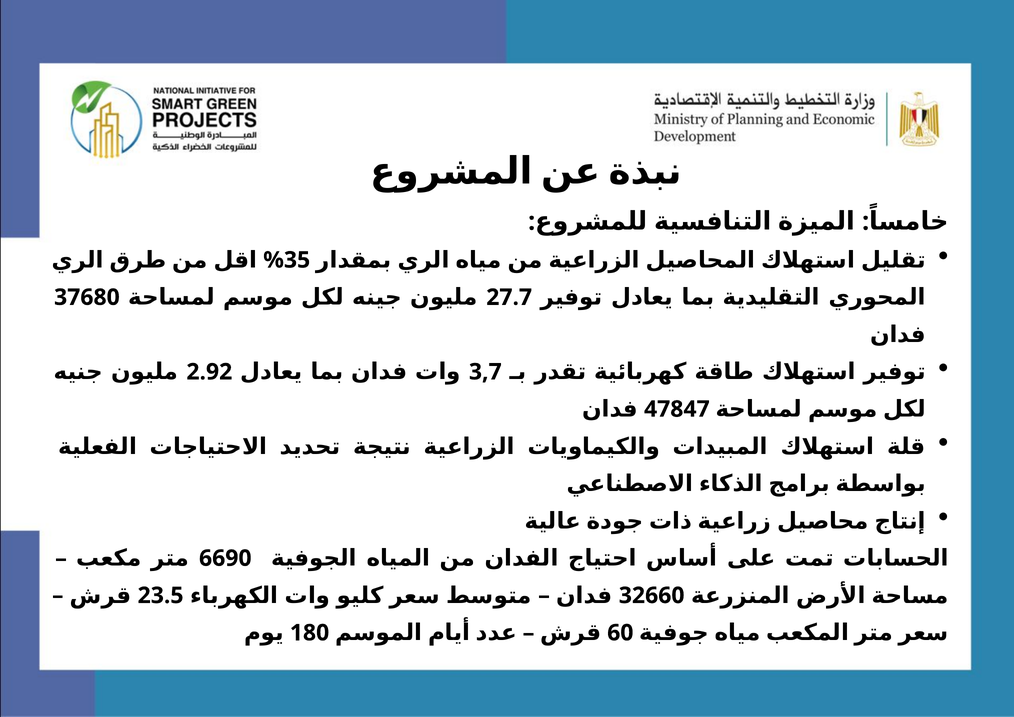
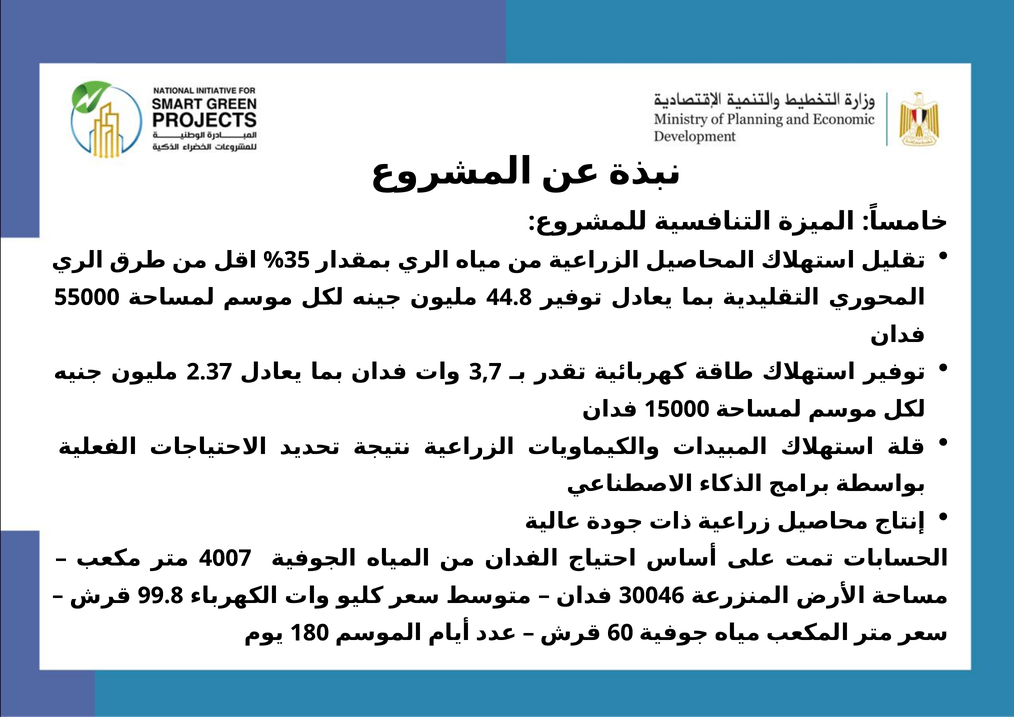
37680: 37680 -> 55000 (87, 297)
27.7: 27.7 -> 44.8 (509, 297)
2.92: 2.92 -> 2.37 (209, 372)
47847: 47847 -> 15000 (677, 409)
6690: 6690 -> 4007 (225, 558)
23.5: 23.5 -> 99.8 (161, 596)
32660: 32660 -> 30046 (652, 596)
